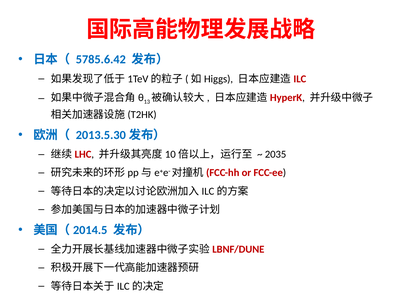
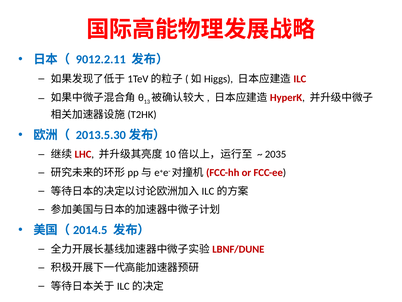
5785.6.42: 5785.6.42 -> 9012.2.11 (101, 59)
